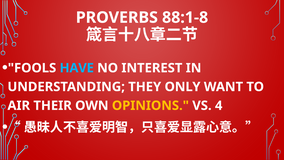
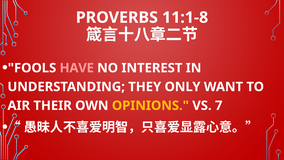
88:1-8: 88:1-8 -> 11:1-8 (185, 17)
HAVE colour: light blue -> pink (77, 68)
4: 4 -> 7 (219, 105)
